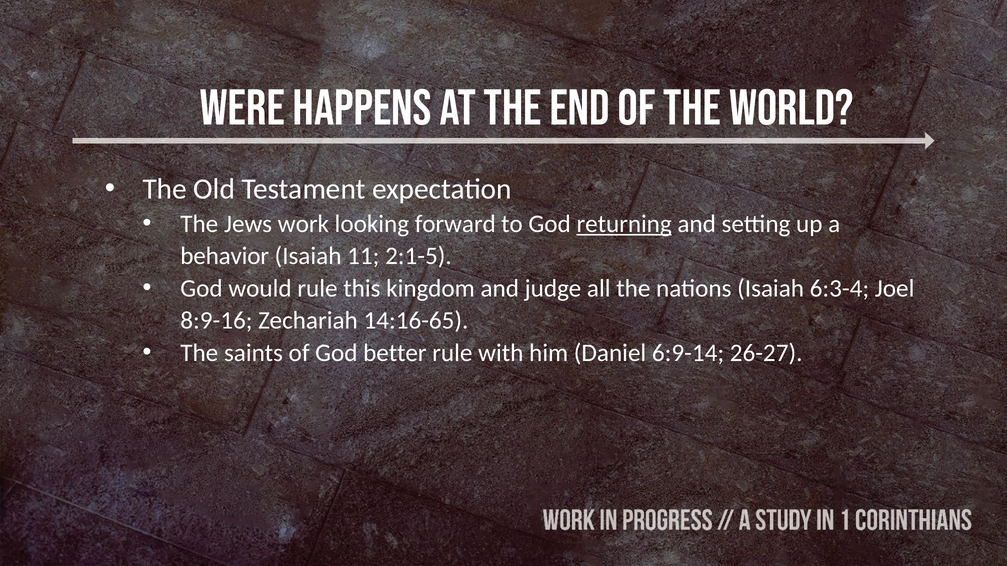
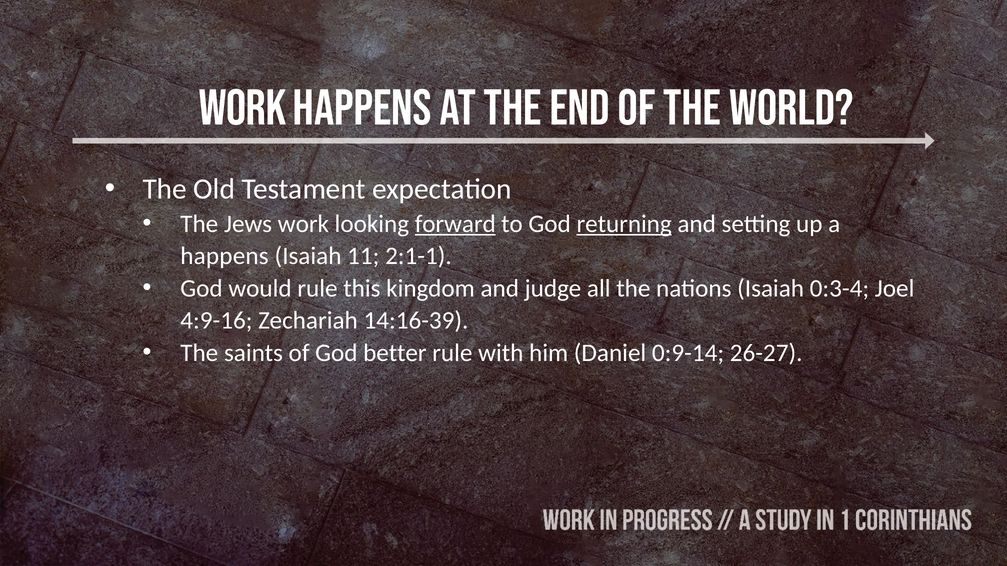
Were: Were -> Work (243, 108)
forward underline: none -> present (455, 224)
behavior: behavior -> happens (225, 256)
2:1-5: 2:1-5 -> 2:1-1 (418, 256)
6:3-4: 6:3-4 -> 0:3-4 (839, 289)
8:9-16: 8:9-16 -> 4:9-16 (216, 321)
14:16-65: 14:16-65 -> 14:16-39 (416, 321)
6:9-14: 6:9-14 -> 0:9-14 (688, 353)
